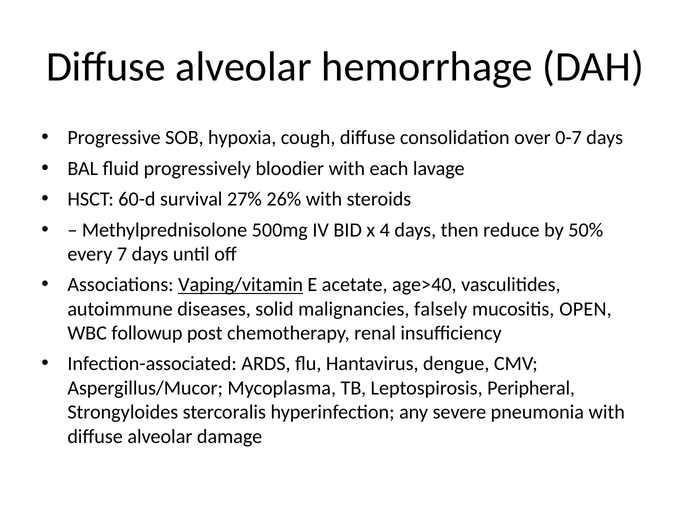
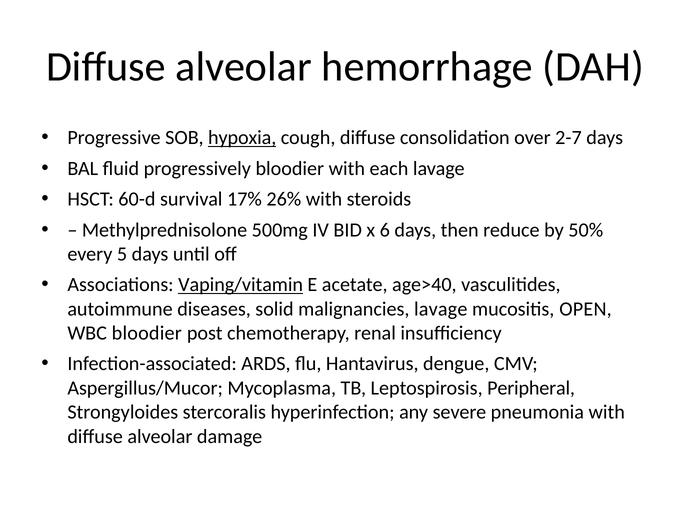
hypoxia underline: none -> present (242, 138)
0-7: 0-7 -> 2-7 (569, 138)
27%: 27% -> 17% (244, 199)
4: 4 -> 6 (385, 230)
7: 7 -> 5 (122, 254)
malignancies falsely: falsely -> lavage (441, 309)
WBC followup: followup -> bloodier (147, 333)
